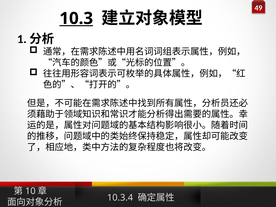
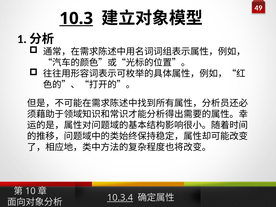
10.3.4 underline: none -> present (120, 198)
